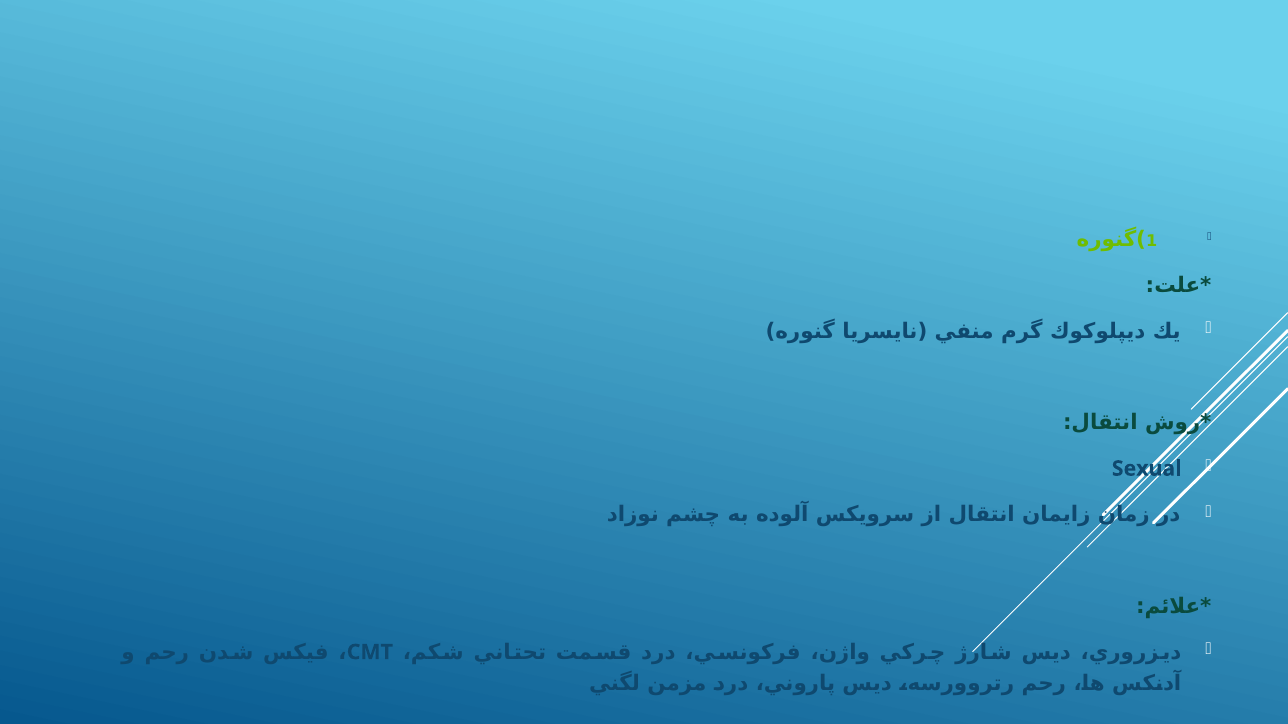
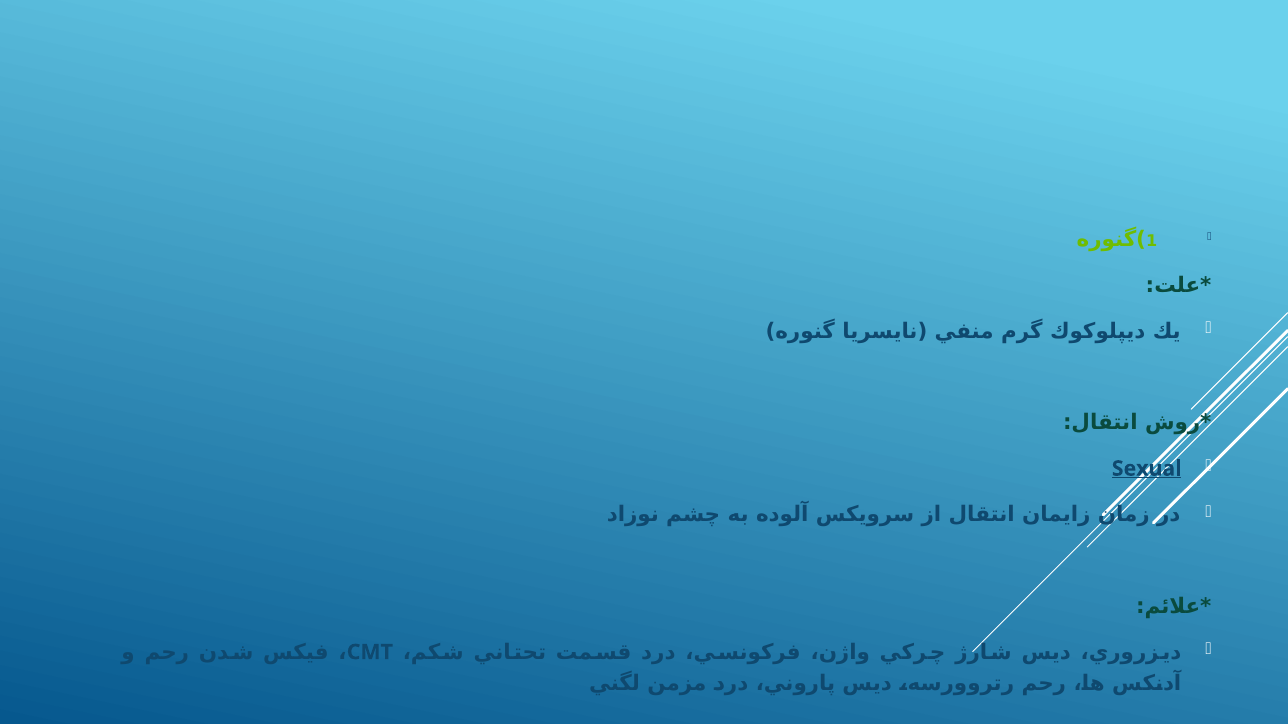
Sexual underline: none -> present (1147, 469)
